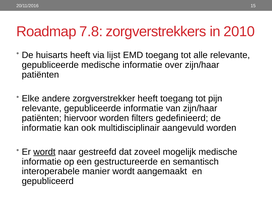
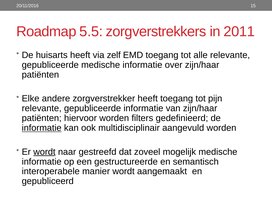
7.8: 7.8 -> 5.5 (91, 32)
2010: 2010 -> 2011 (239, 32)
lijst: lijst -> zelf (114, 55)
informatie underline: none -> present (42, 128)
